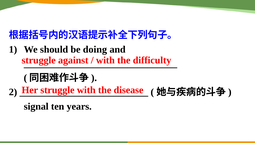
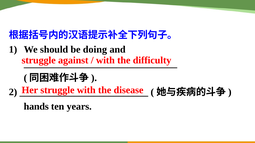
signal: signal -> hands (36, 107)
